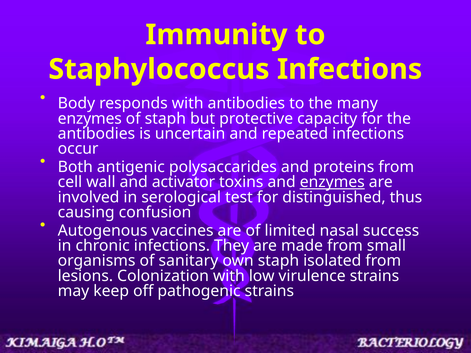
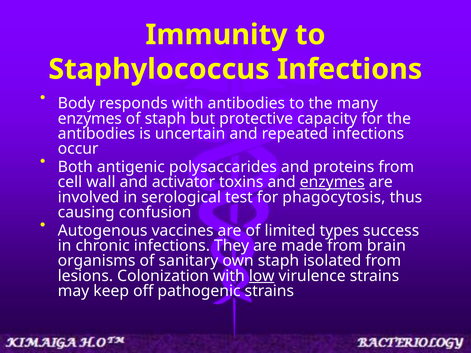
distinguished: distinguished -> phagocytosis (334, 197)
nasal: nasal -> types (339, 231)
small: small -> brain (386, 246)
low underline: none -> present (262, 276)
